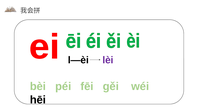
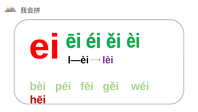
hēi colour: black -> red (38, 99)
